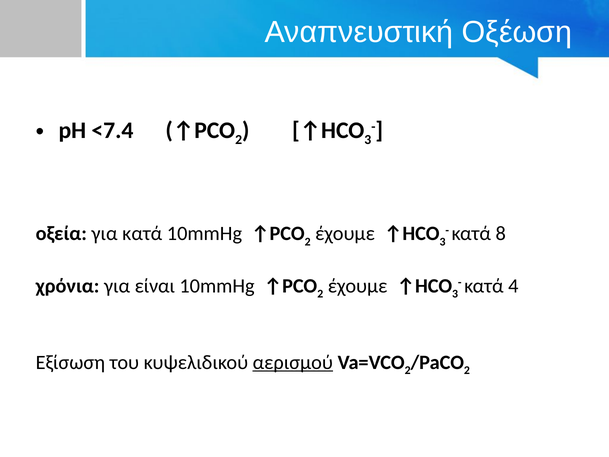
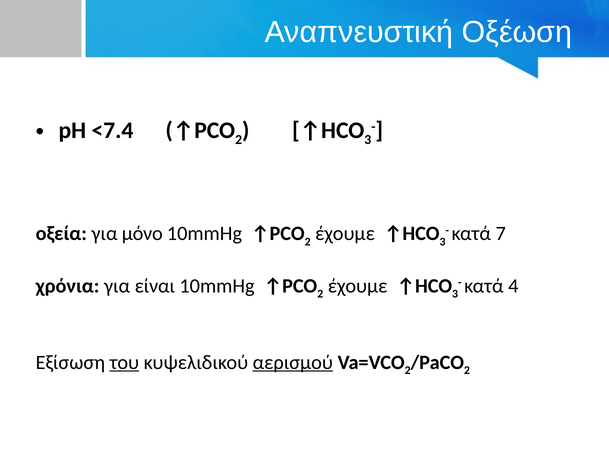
για κατά: κατά -> μόνο (142, 234)
8: 8 -> 7 (501, 234)
του underline: none -> present (124, 362)
